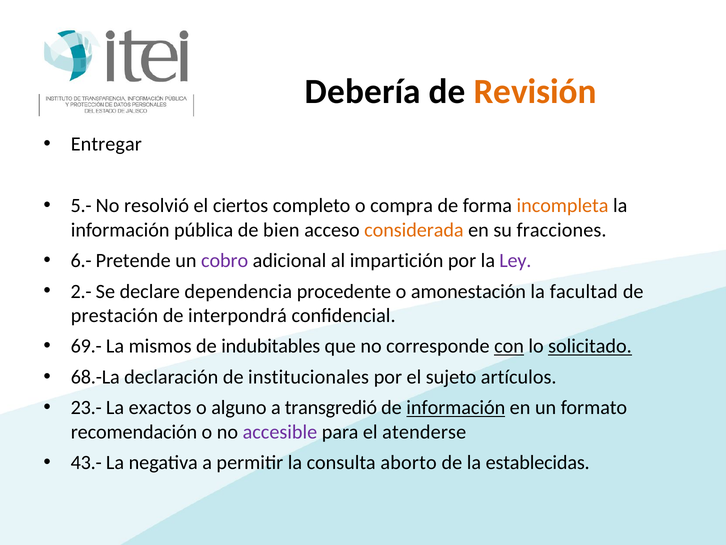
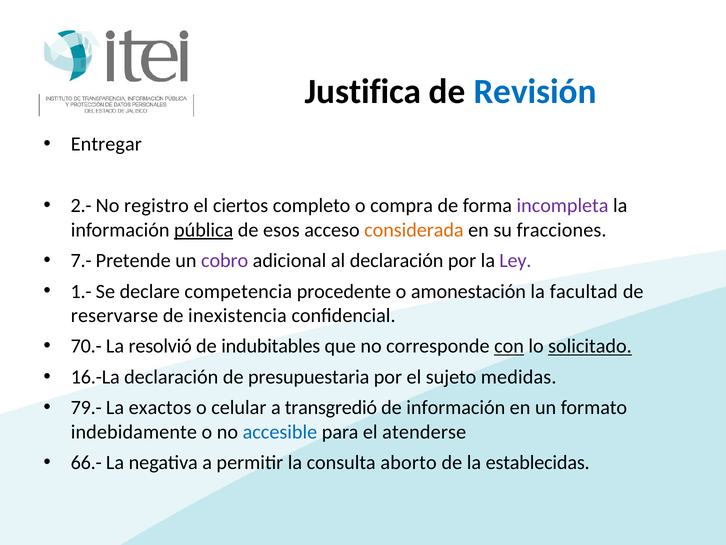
Debería: Debería -> Justifica (363, 91)
Revisión colour: orange -> blue (535, 91)
5.-: 5.- -> 2.- (81, 206)
resolvió: resolvió -> registro (156, 206)
incompleta colour: orange -> purple (563, 206)
pública underline: none -> present (204, 230)
bien: bien -> esos (281, 230)
6.-: 6.- -> 7.- (81, 260)
al impartición: impartición -> declaración (397, 260)
2.-: 2.- -> 1.- (81, 291)
dependencia: dependencia -> competencia (238, 291)
prestación: prestación -> reservarse (114, 315)
interpondrá: interpondrá -> inexistencia (237, 315)
69.-: 69.- -> 70.- (86, 346)
mismos: mismos -> resolvió (160, 346)
68.-La: 68.-La -> 16.-La (95, 377)
institucionales: institucionales -> presupuestaria (309, 377)
artículos: artículos -> medidas (519, 377)
23.-: 23.- -> 79.- (86, 407)
alguno: alguno -> celular (239, 407)
información underline: present -> none (456, 407)
recomendación: recomendación -> indebidamente (134, 432)
accesible colour: purple -> blue (280, 432)
43.-: 43.- -> 66.- (86, 462)
